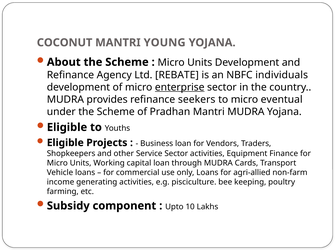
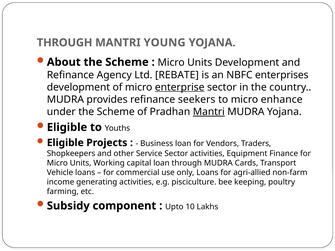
COCONUT: COCONUT -> THROUGH (65, 43)
individuals: individuals -> enterprises (282, 75)
eventual: eventual -> enhance (282, 100)
Mantri underline: none -> present (209, 112)
